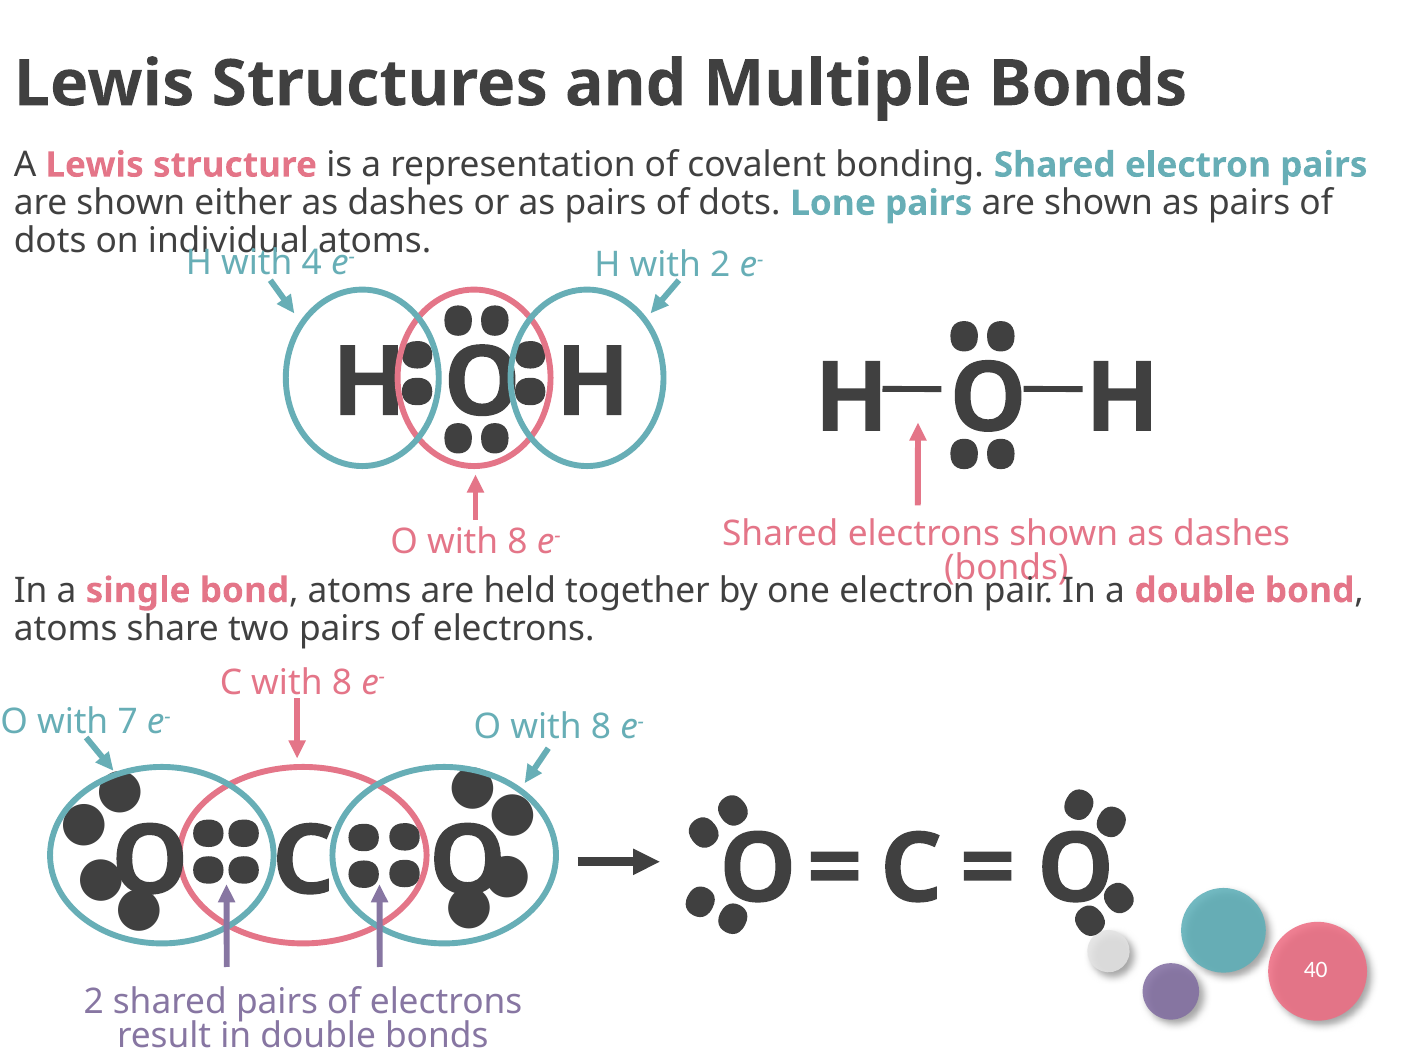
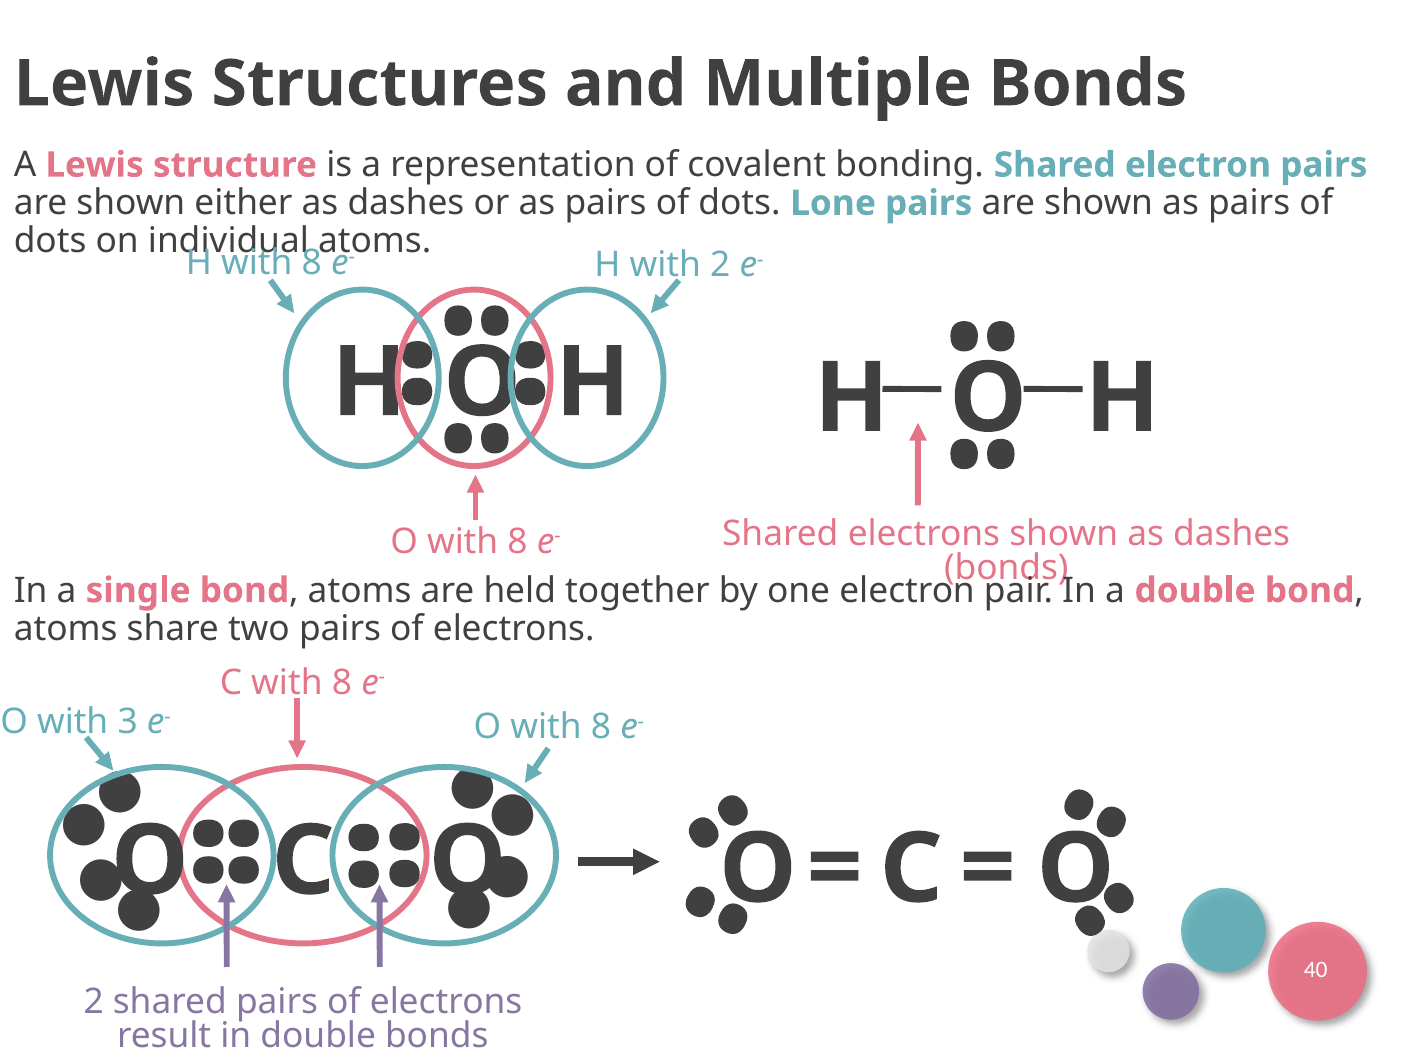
4: 4 -> 8 (312, 263)
7: 7 -> 3 (128, 722)
